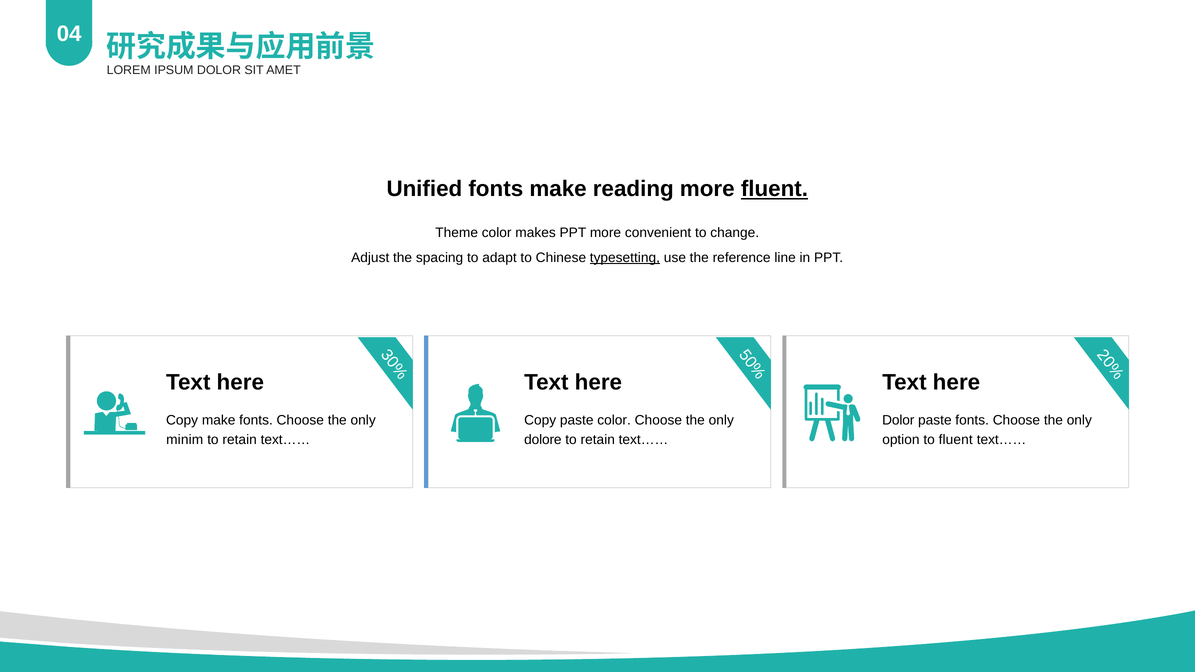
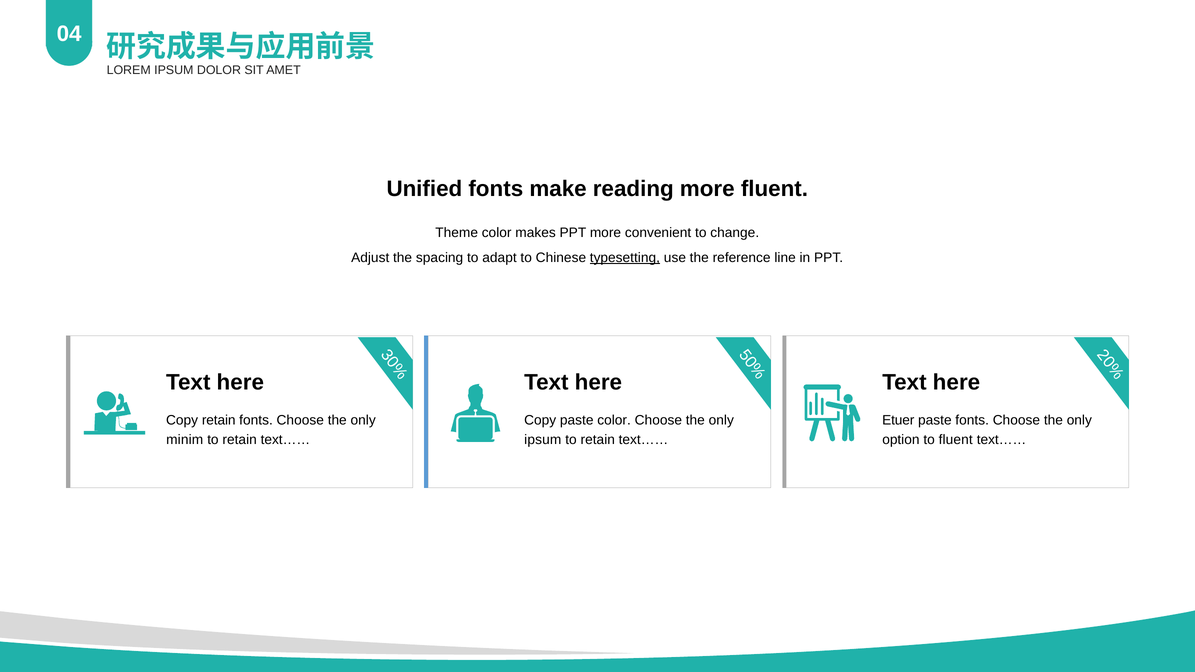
fluent underline: present -> none (774, 189)
Copy make: make -> retain (219, 420)
Dolor: Dolor -> Etuer (898, 420)
dolore: dolore -> ipsum (543, 440)
